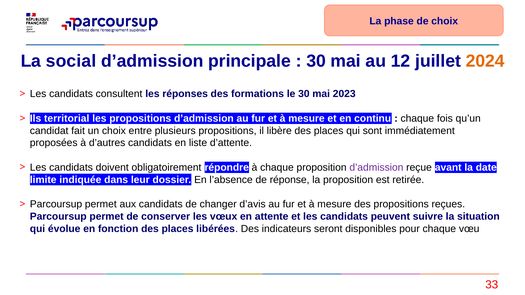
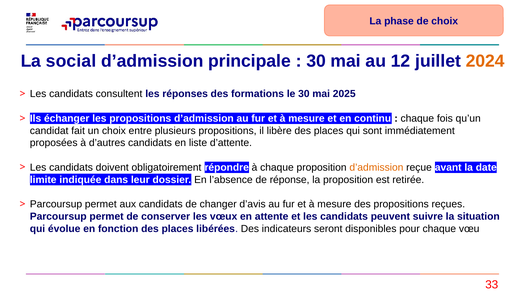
2023: 2023 -> 2025 (344, 94)
territorial: territorial -> échanger (67, 119)
d’admission colour: purple -> orange (376, 168)
